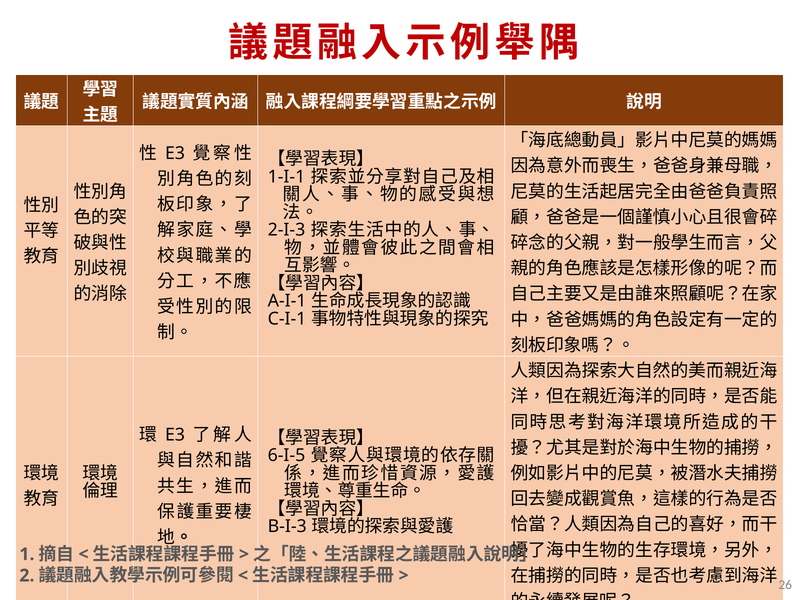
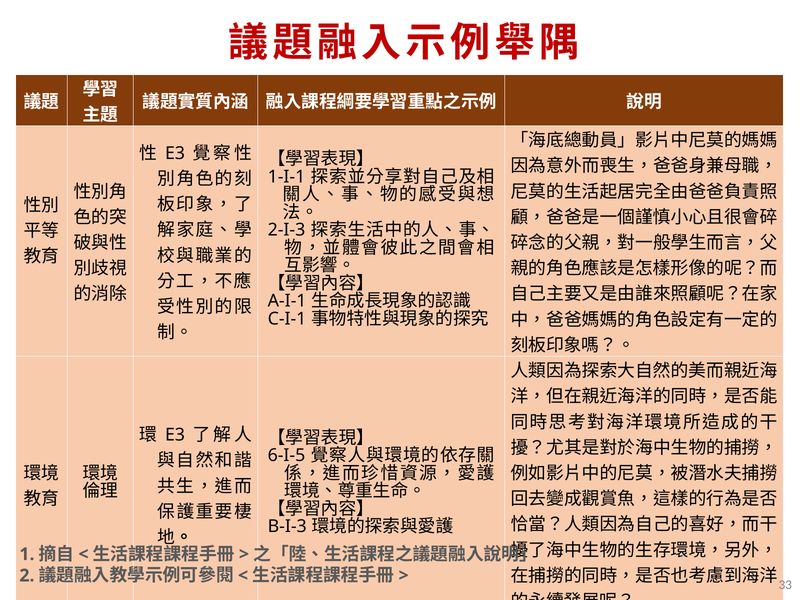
26: 26 -> 33 (785, 585)
